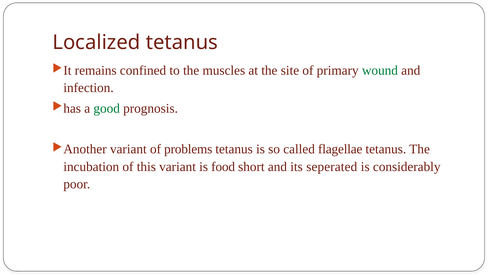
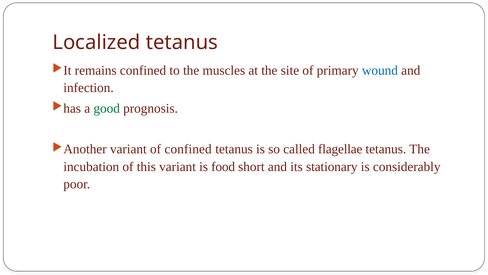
wound colour: green -> blue (380, 70)
of problems: problems -> confined (188, 149)
seperated: seperated -> stationary (332, 166)
